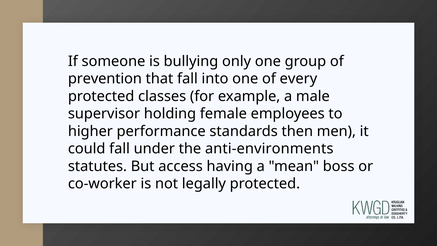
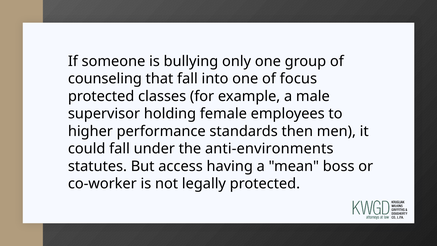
prevention: prevention -> counseling (105, 79)
every: every -> focus (298, 79)
